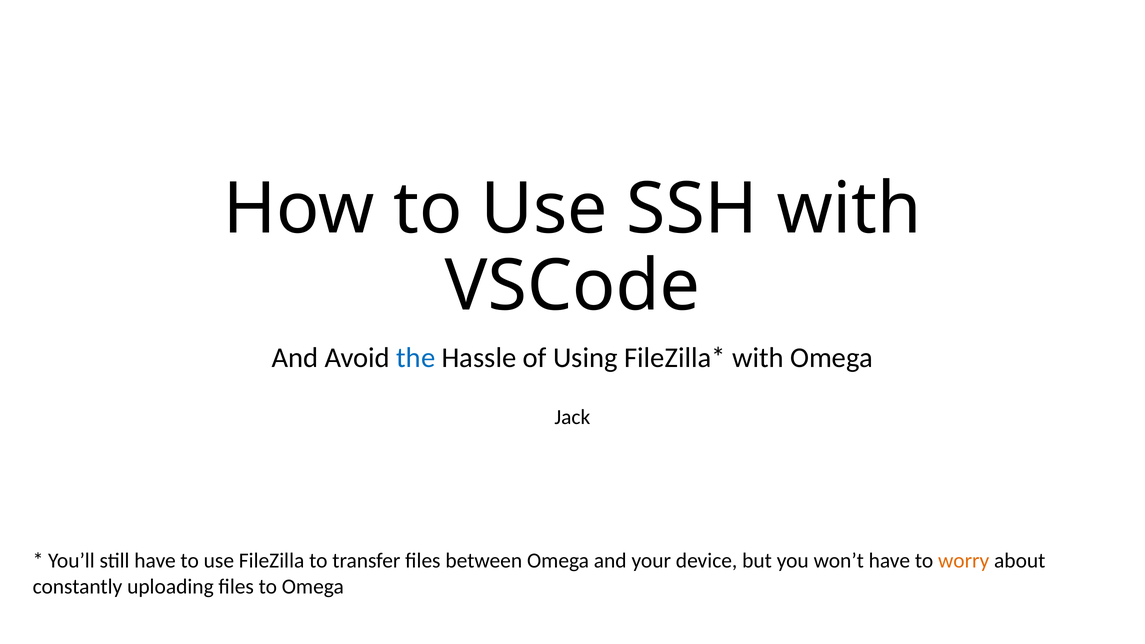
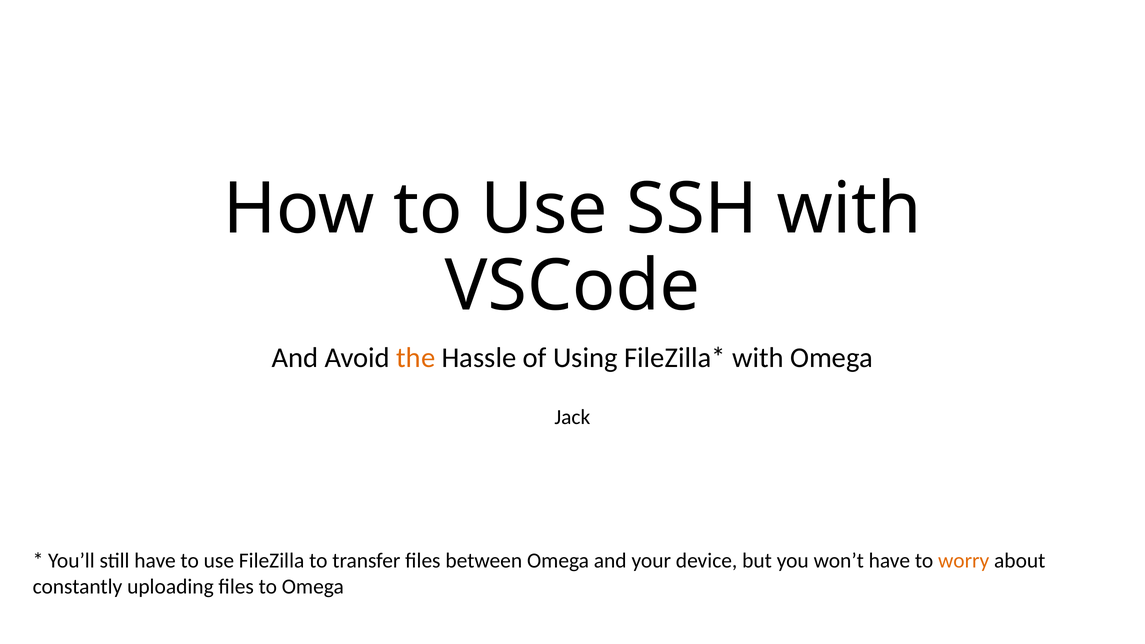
the colour: blue -> orange (416, 358)
